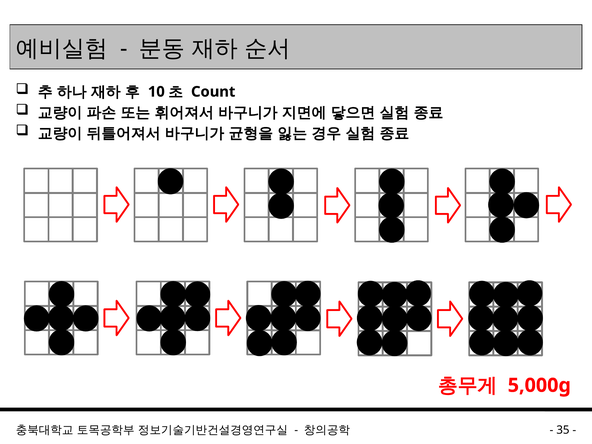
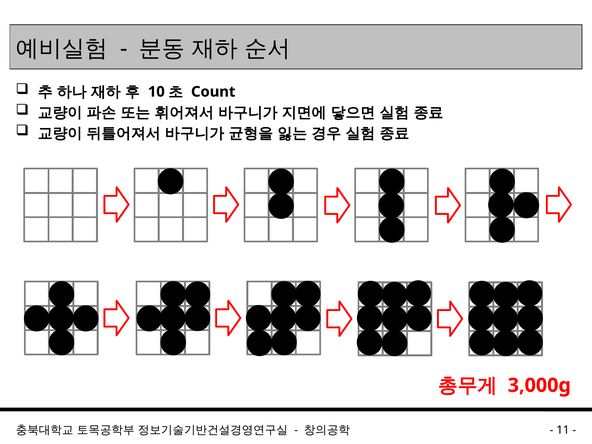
5,000g: 5,000g -> 3,000g (539, 385)
35: 35 -> 11 (563, 430)
